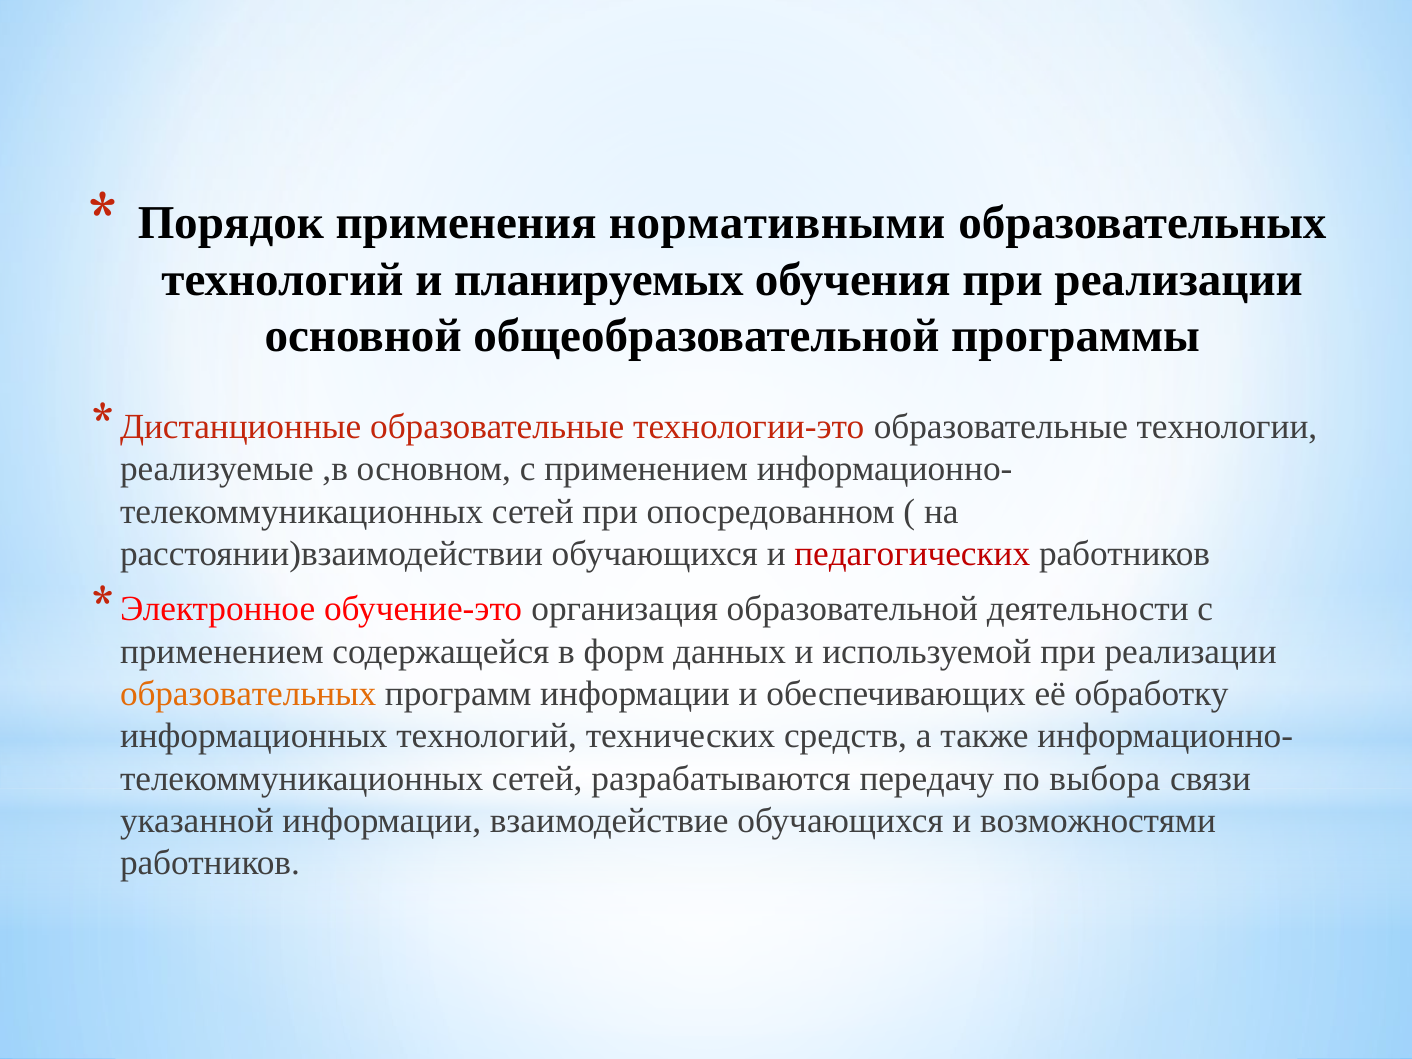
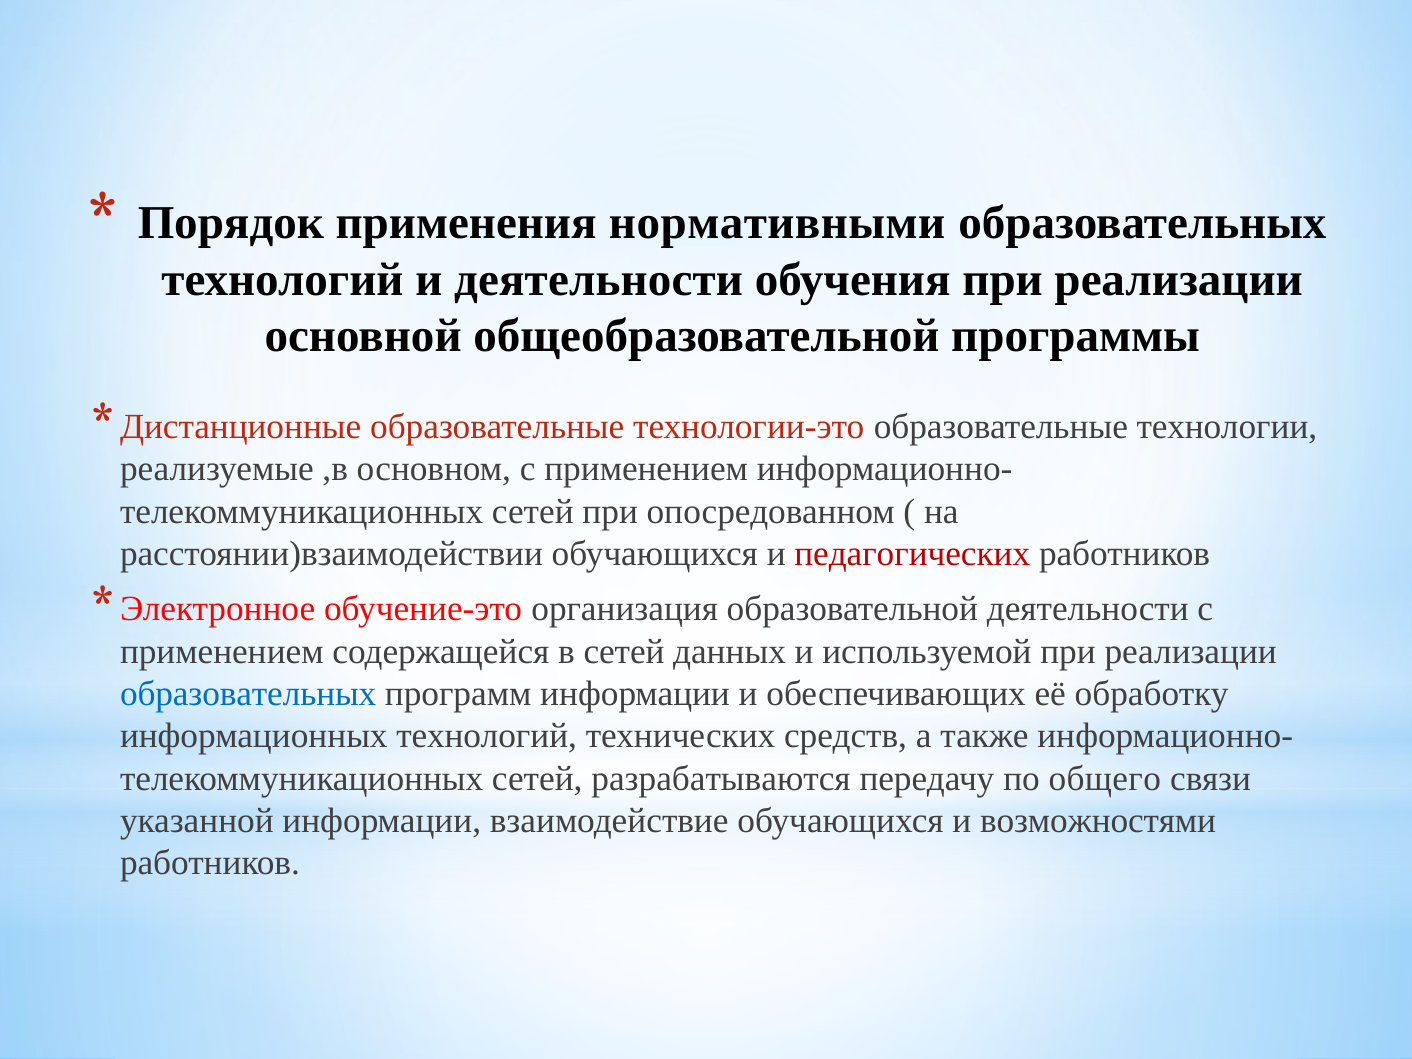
и планируемых: планируемых -> деятельности (599, 280)
в форм: форм -> сетей (624, 652)
образовательных colour: orange -> blue (248, 694)
выбора: выбора -> общего (1105, 779)
